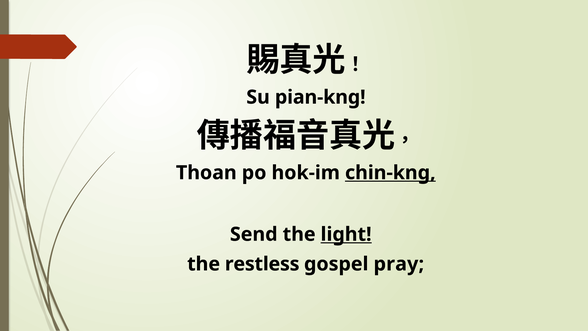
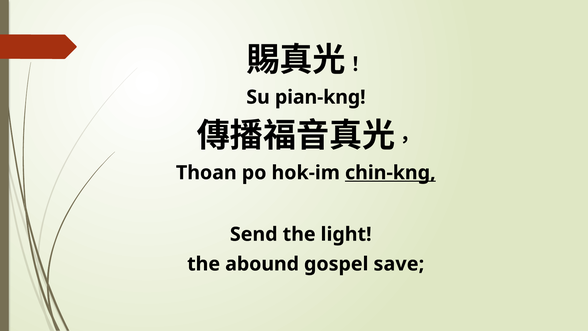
light underline: present -> none (346, 234)
restless: restless -> abound (262, 264)
pray: pray -> save (399, 264)
